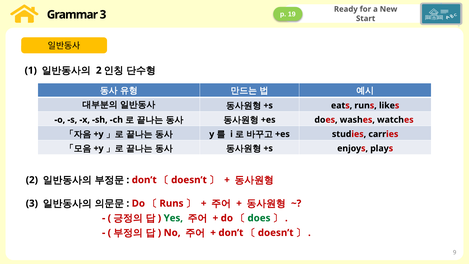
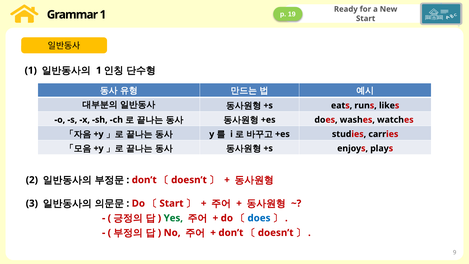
Grammar 3: 3 -> 1 (103, 15)
2: 2 -> 1 (99, 70)
Runs: Runs -> Start (171, 203)
does colour: green -> blue (259, 218)
